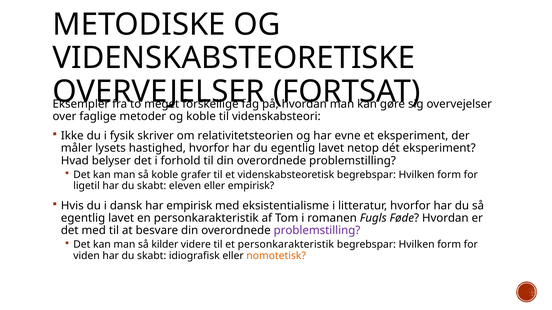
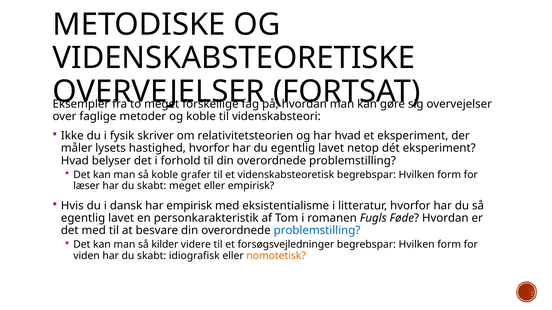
har evne: evne -> hvad (348, 136)
ligetil: ligetil -> læser (87, 186)
skabt eleven: eleven -> meget (185, 186)
problemstilling colour: purple -> blue (317, 231)
et personkarakteristik: personkarakteristik -> forsøgsvejledninger (286, 245)
